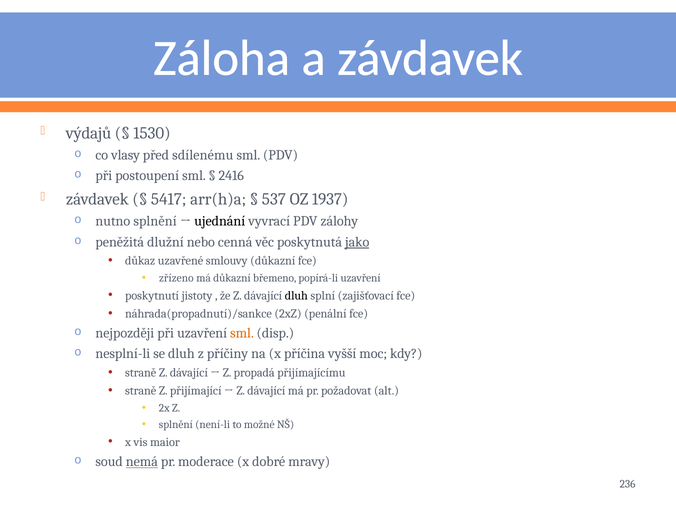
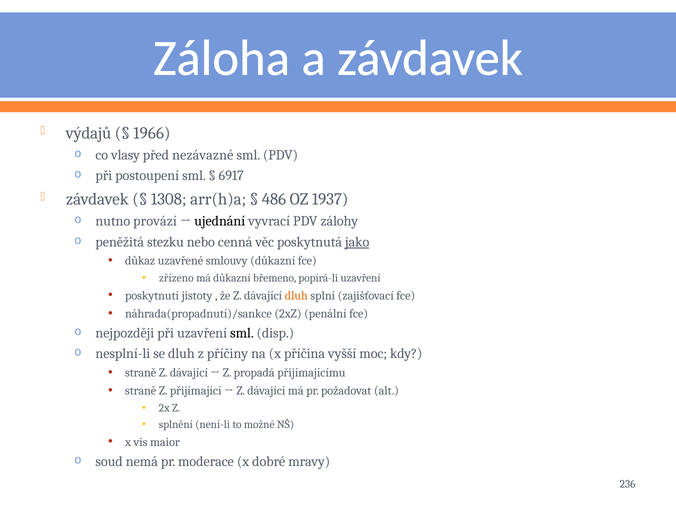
1530: 1530 -> 1966 (152, 133)
sdílenému: sdílenému -> nezávazné (203, 155)
2416: 2416 -> 6917 (231, 176)
5417: 5417 -> 1308 (169, 199)
537: 537 -> 486 (274, 199)
nutno splnění: splnění -> provází (155, 221)
dlužní: dlužní -> stezku (166, 242)
dluh colour: black -> orange (296, 295)
sml colour: orange -> black (242, 333)
nemá underline: present -> none (142, 462)
